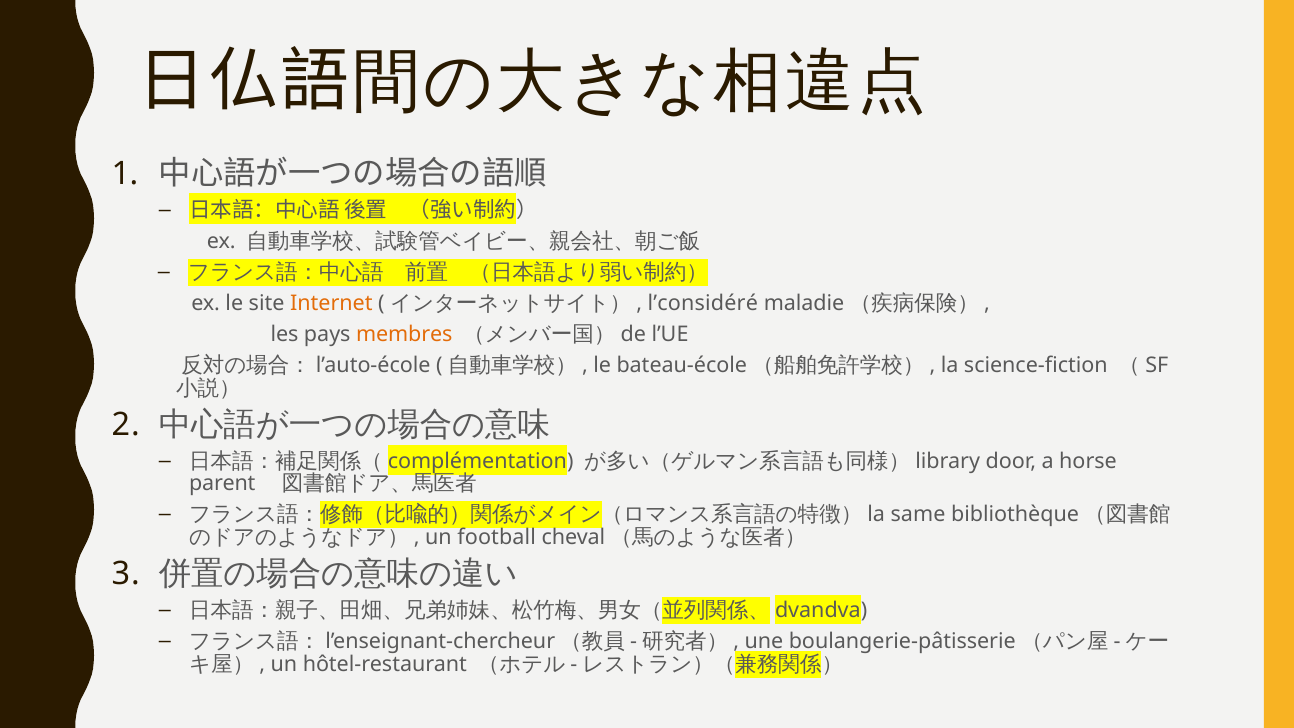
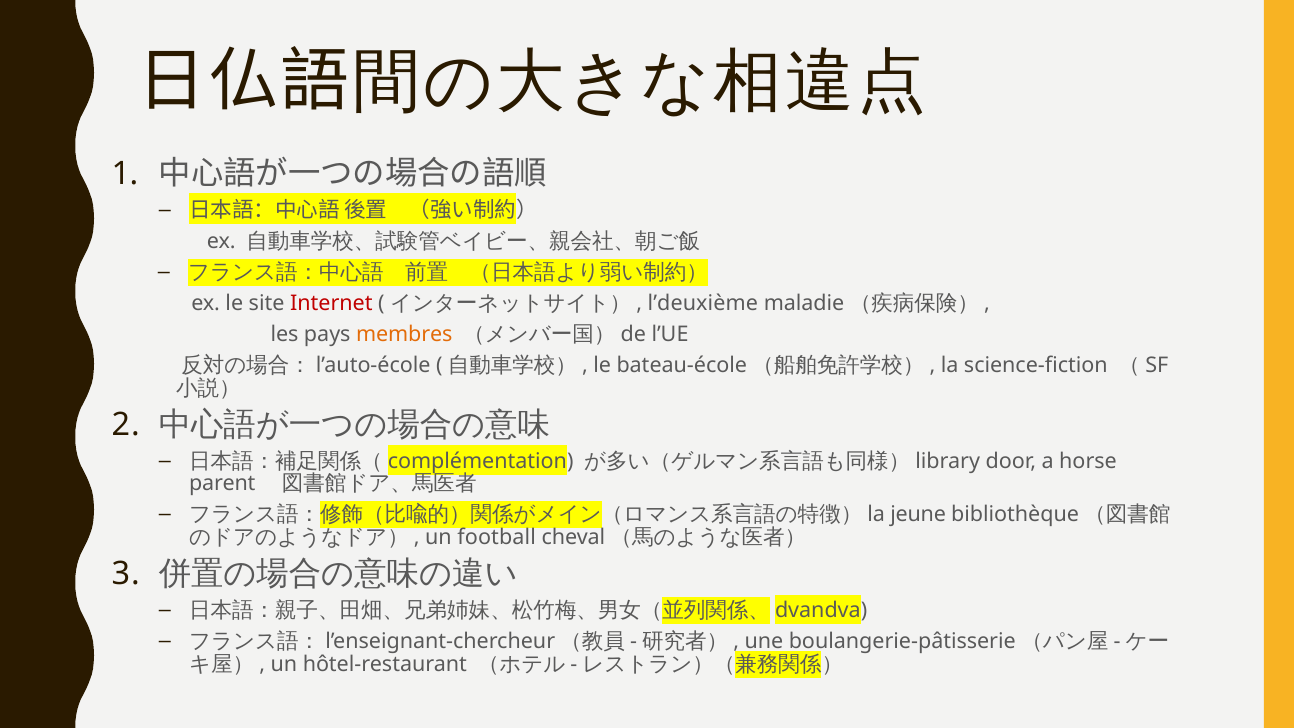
Internet colour: orange -> red (331, 303)
l’considéré: l’considéré -> l’deuxième (703, 303)
same: same -> jeune (918, 515)
